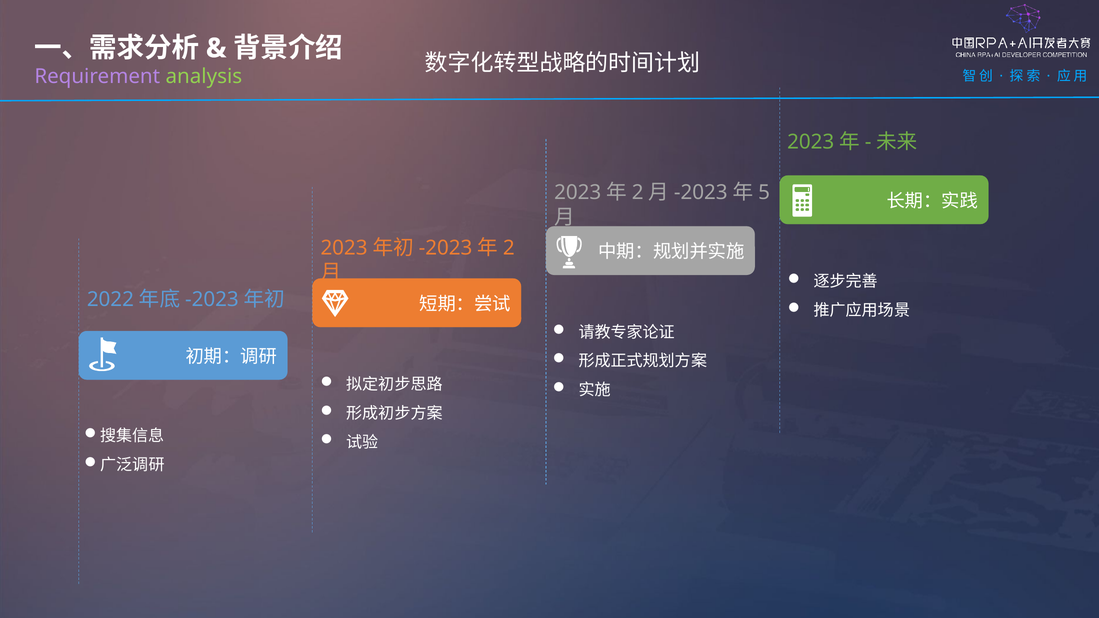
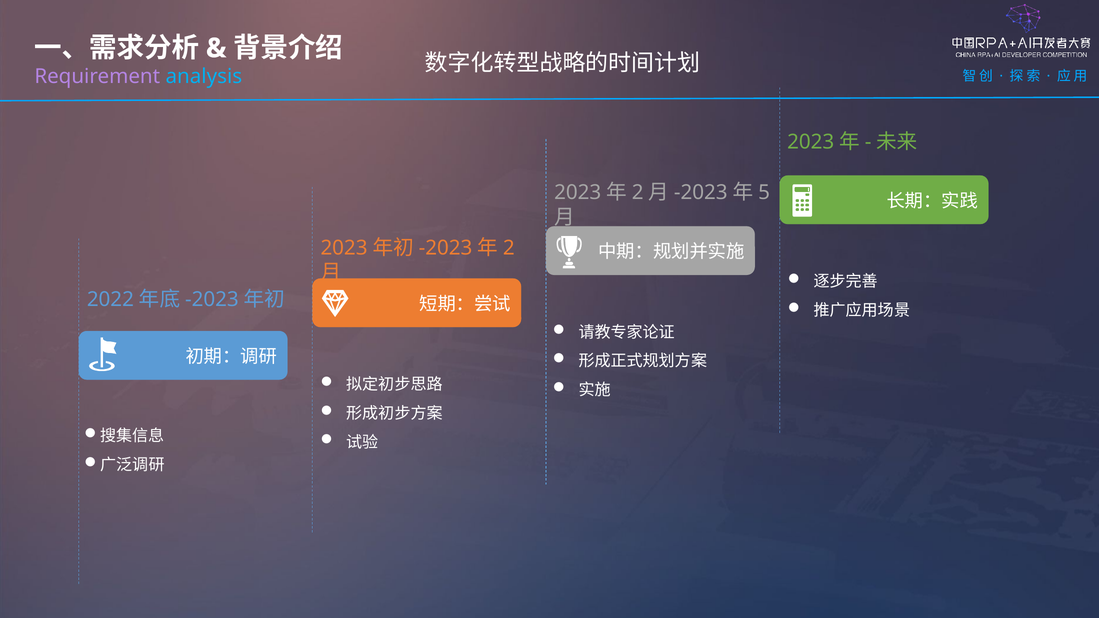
analysis colour: light green -> light blue (204, 77)
